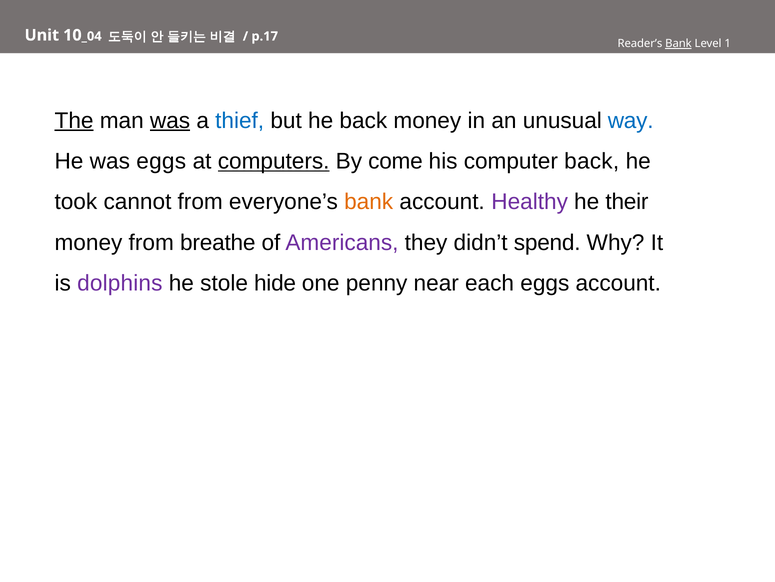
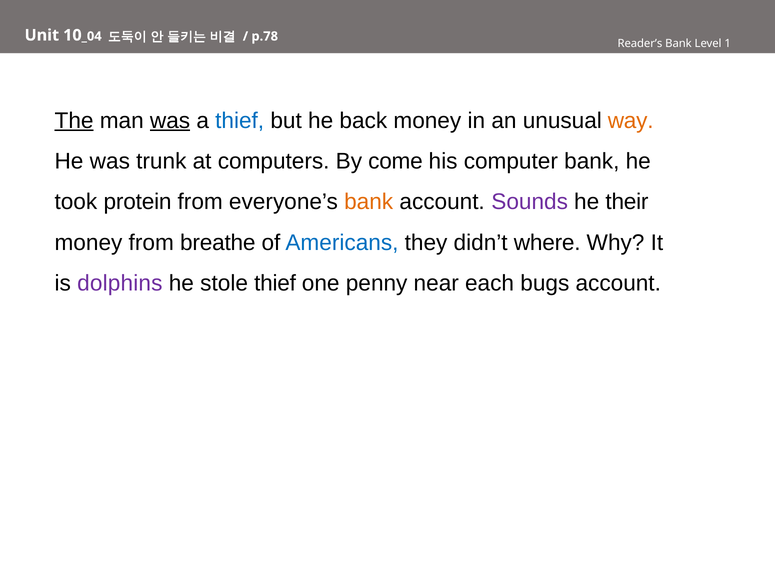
p.17: p.17 -> p.78 (265, 36)
Bank underline: present -> none (678, 44)
way colour: blue -> orange (631, 120)
was eggs: eggs -> trunk (161, 161)
computers underline: present -> none (274, 161)
computer back: back -> bank (592, 161)
cannot: cannot -> protein (138, 202)
Healthy: Healthy -> Sounds (530, 202)
Americans colour: purple -> blue (342, 242)
spend: spend -> where (547, 242)
stole hide: hide -> thief (275, 283)
each eggs: eggs -> bugs (545, 283)
